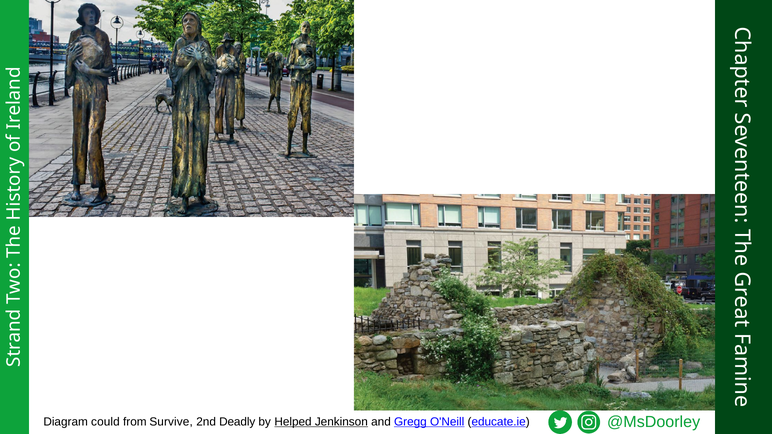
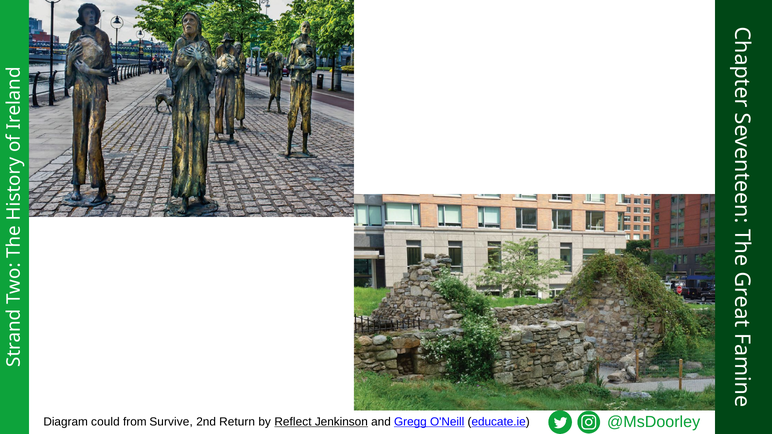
Deadly: Deadly -> Return (237, 422)
Helped: Helped -> Reflect (293, 422)
